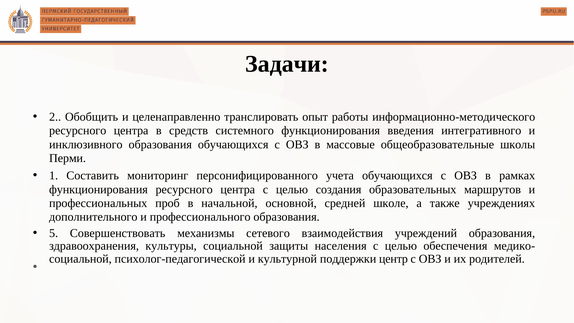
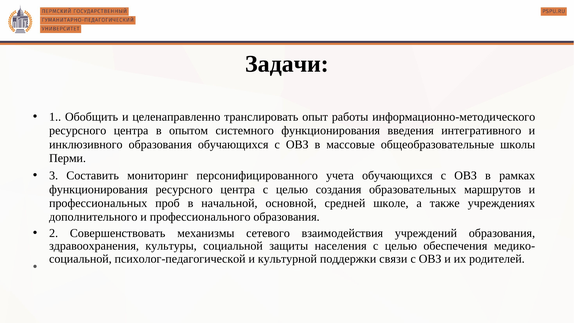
2: 2 -> 1 (55, 117)
средств: средств -> опытом (189, 131)
1: 1 -> 3 (54, 176)
5: 5 -> 2 (54, 233)
центр: центр -> связи (393, 259)
